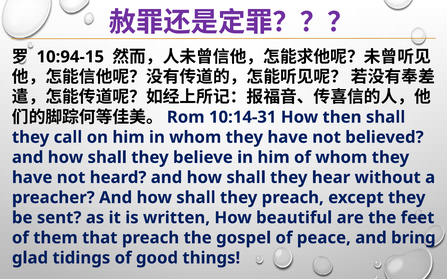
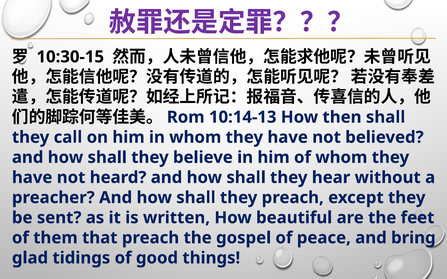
10:94-15: 10:94-15 -> 10:30-15 (70, 57)
10:14-31: 10:14-31 -> 10:14-13 (243, 117)
